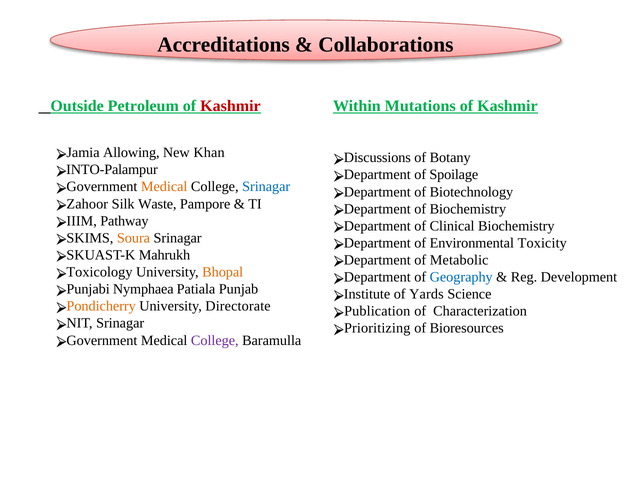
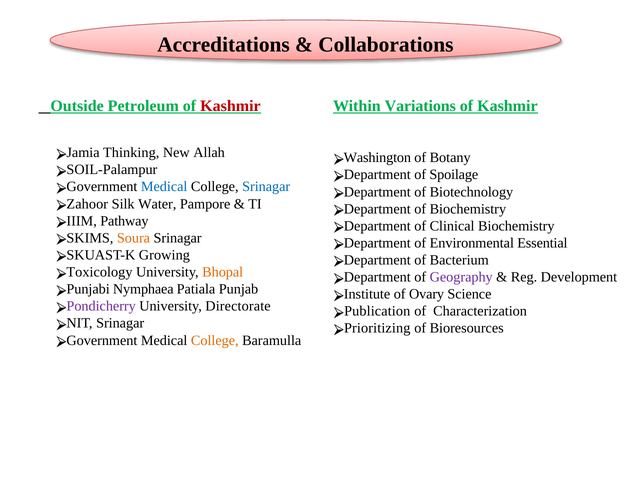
Mutations: Mutations -> Variations (420, 106)
Allowing: Allowing -> Thinking (131, 153)
Khan: Khan -> Allah (209, 153)
Discussions: Discussions -> Washington (377, 158)
INTO-Palampur: INTO-Palampur -> SOIL-Palampur (112, 170)
Medical colour: orange -> blue (164, 187)
Waste: Waste -> Water (157, 204)
Toxicity: Toxicity -> Essential (542, 243)
Mahrukh: Mahrukh -> Growing (164, 255)
Metabolic: Metabolic -> Bacterium (459, 260)
Geography colour: blue -> purple (461, 278)
Yards: Yards -> Ovary (427, 295)
Pondicherry colour: orange -> purple (101, 307)
College colour: purple -> orange (215, 341)
